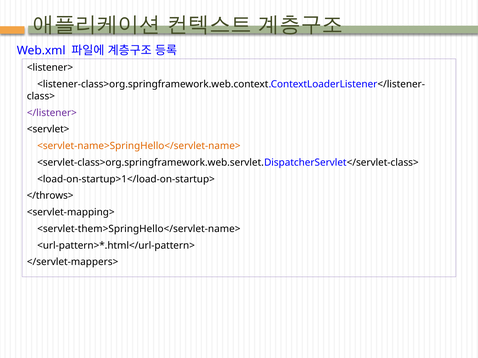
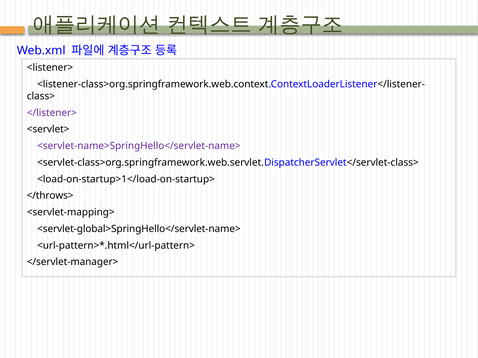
<servlet-name>SpringHello</servlet-name> colour: orange -> purple (139, 146)
<servlet-them>SpringHello</servlet-name>: <servlet-them>SpringHello</servlet-name> -> <servlet-global>SpringHello</servlet-name> (139, 229)
</servlet-mappers>: </servlet-mappers> -> </servlet-manager> (73, 262)
